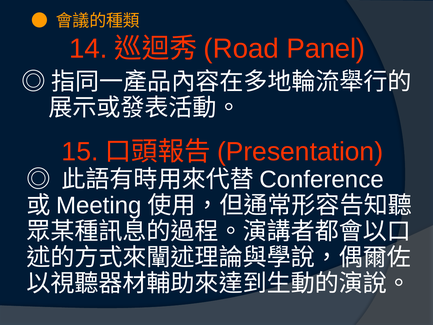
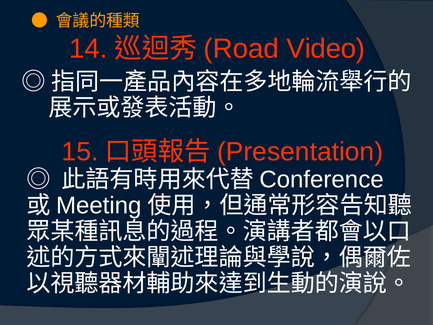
Panel: Panel -> Video (326, 49)
